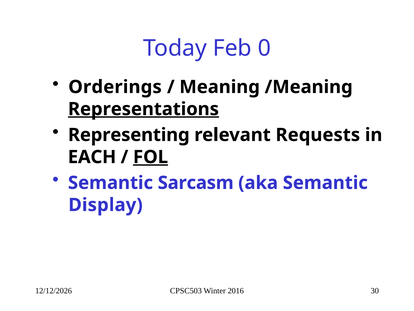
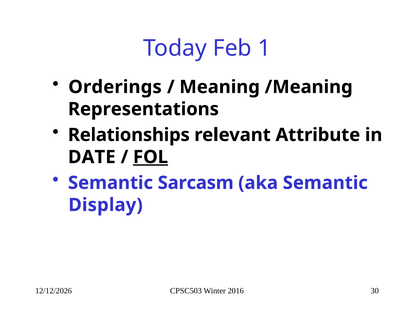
0: 0 -> 1 (264, 48)
Representations underline: present -> none (143, 109)
Representing: Representing -> Relationships (129, 135)
Requests: Requests -> Attribute (318, 135)
EACH: EACH -> DATE (92, 157)
